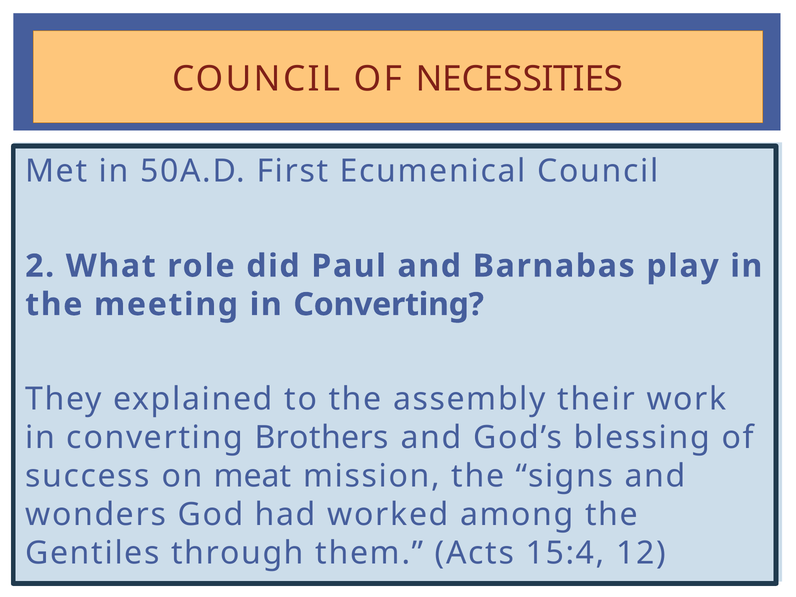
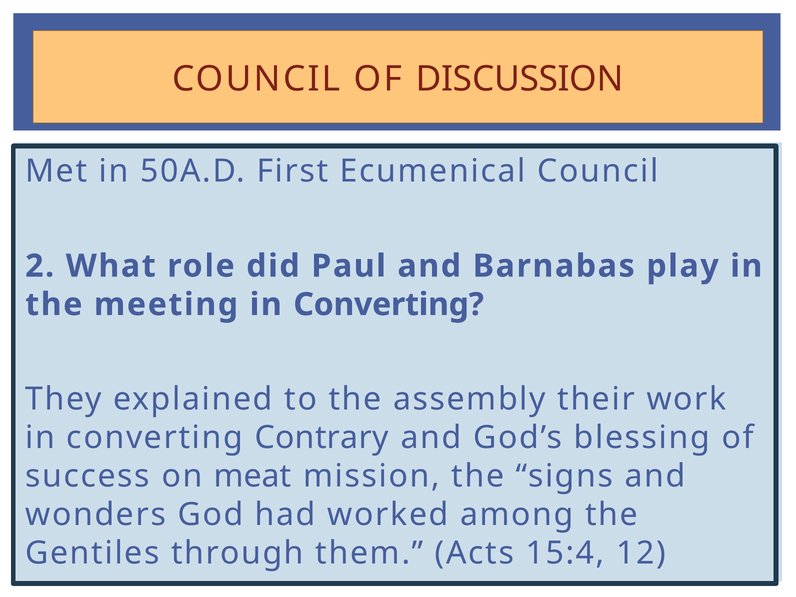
NECESSITIES: NECESSITIES -> DISCUSSION (520, 79)
Brothers: Brothers -> Contrary (322, 438)
